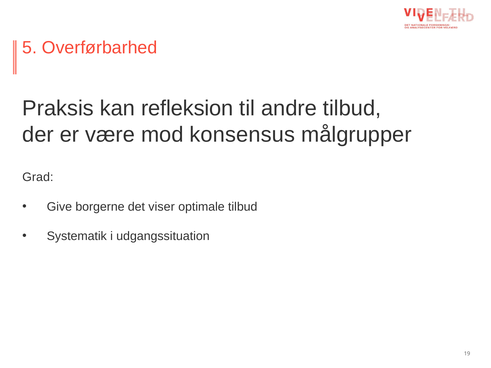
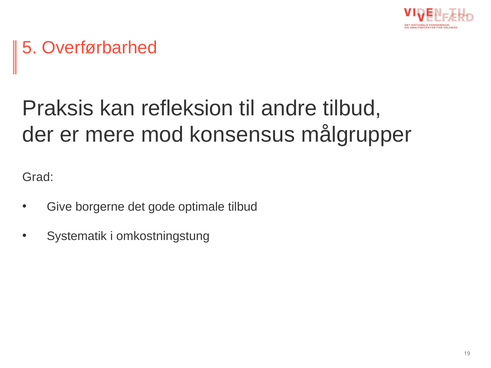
være: være -> mere (110, 135)
viser: viser -> gode (162, 207)
udgangssituation: udgangssituation -> omkostningstung (163, 236)
